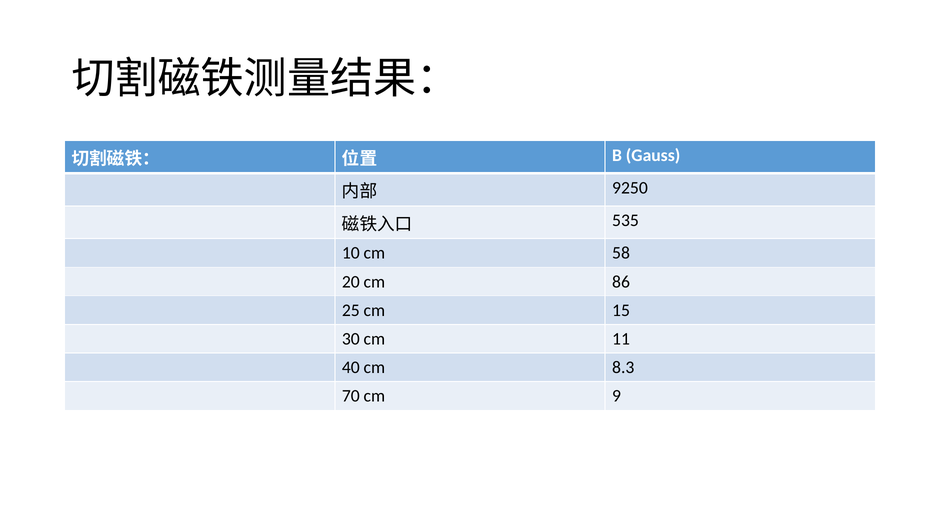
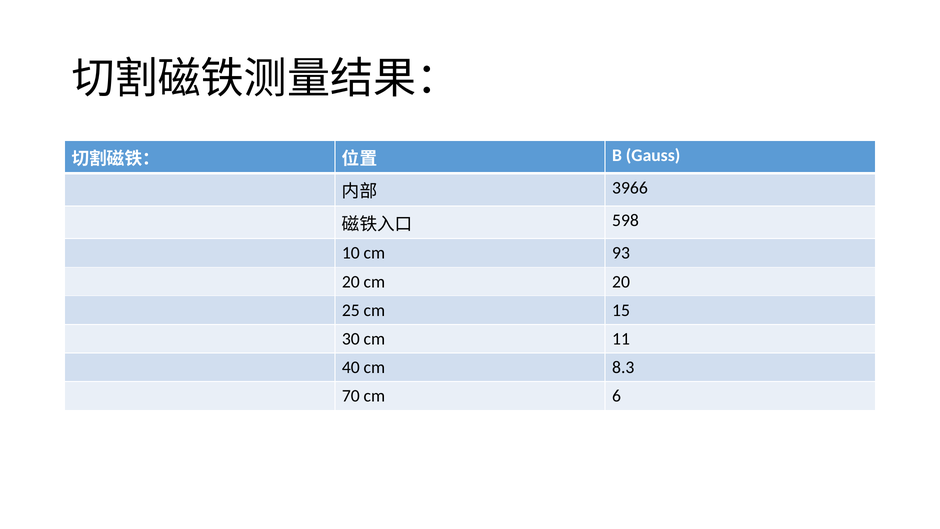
9250: 9250 -> 3966 (630, 188)
535: 535 -> 598 (626, 220)
58: 58 -> 93 (621, 253)
cm 86: 86 -> 20 (621, 282)
9: 9 -> 6 (617, 396)
